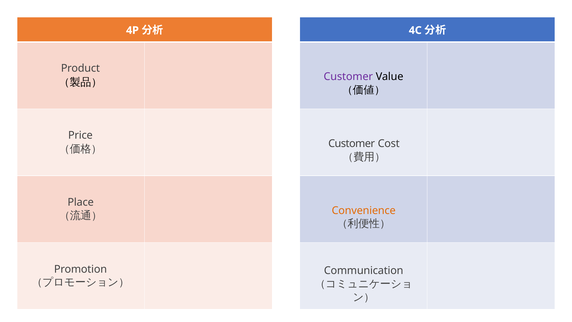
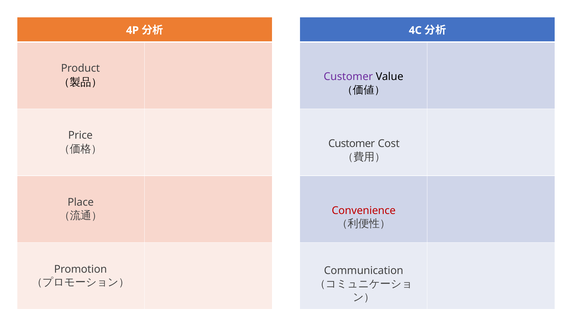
Convenience colour: orange -> red (364, 210)
